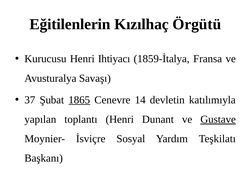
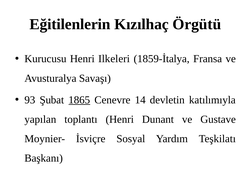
Ihtiyacı: Ihtiyacı -> Ilkeleri (114, 59)
37: 37 -> 93 (30, 100)
Gustave underline: present -> none (218, 120)
